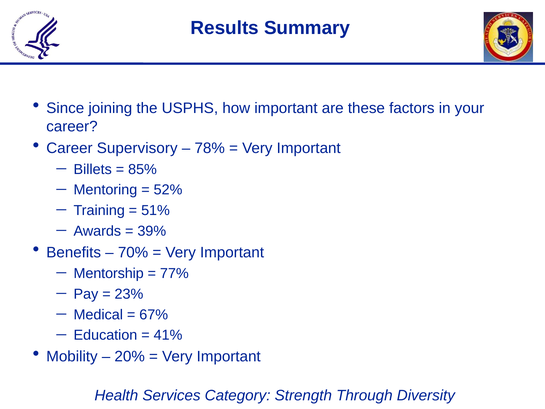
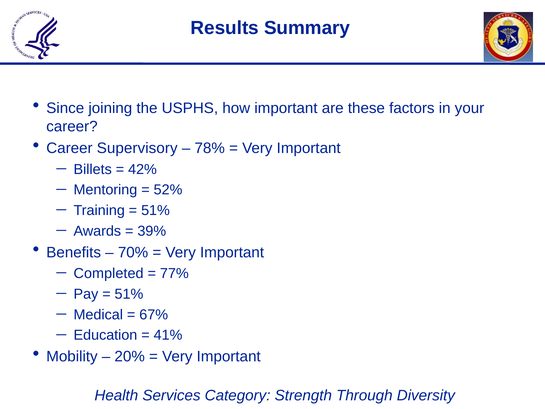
85%: 85% -> 42% (142, 169)
Mentorship: Mentorship -> Completed (109, 273)
23%: 23% -> 51% (129, 294)
